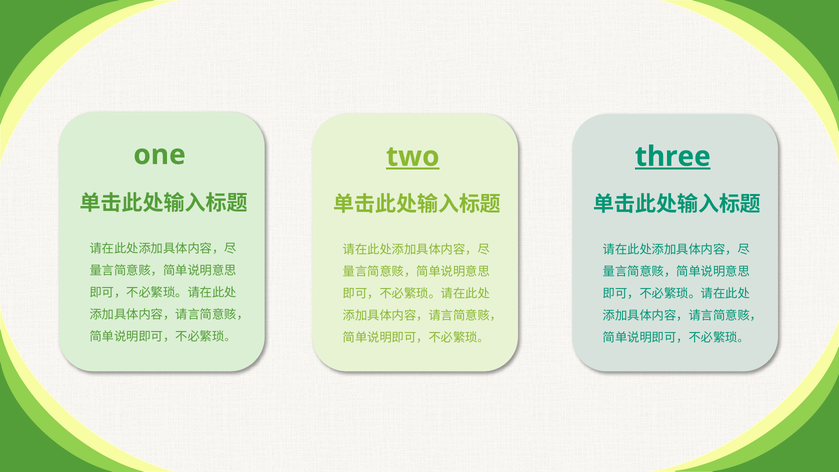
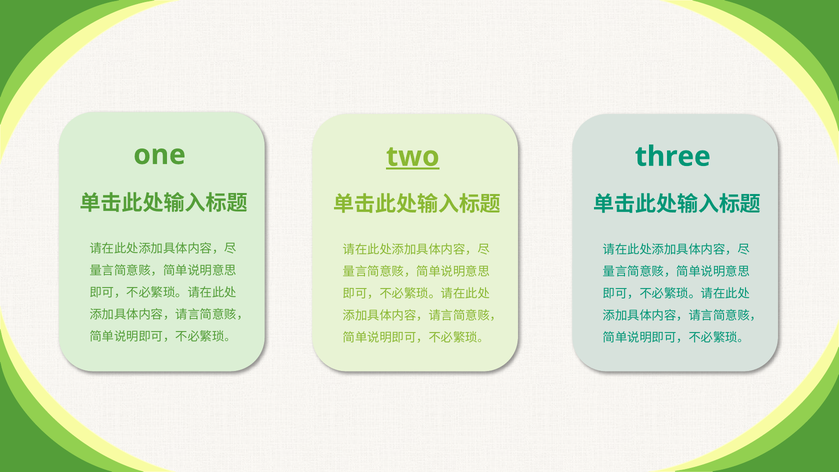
three underline: present -> none (673, 157)
